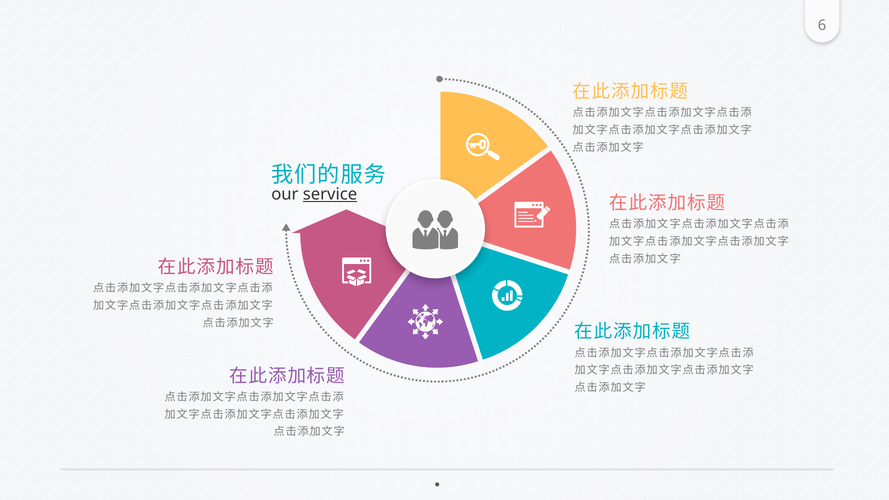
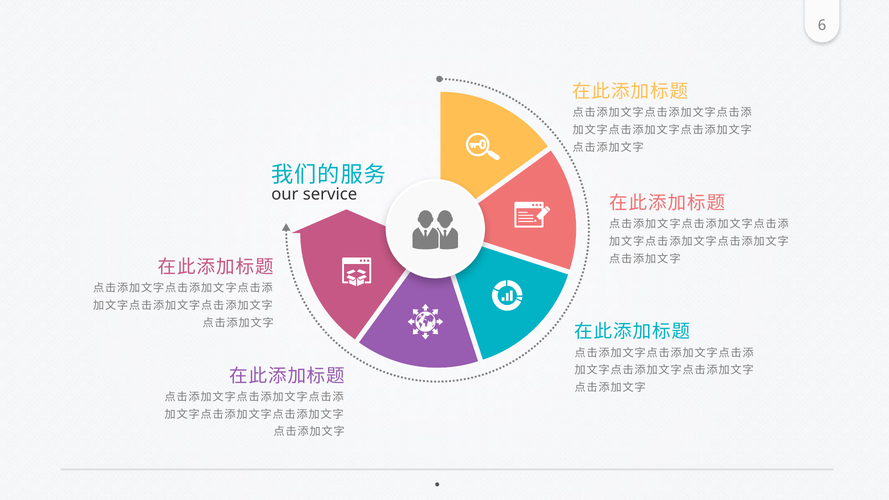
service underline: present -> none (330, 194)
